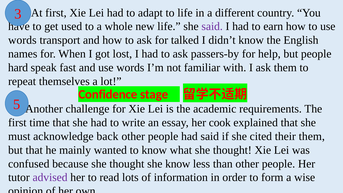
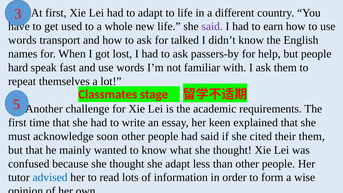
Confidence: Confidence -> Classmates (108, 94)
cook: cook -> keen (220, 123)
back: back -> soon (107, 136)
she know: know -> adapt (178, 164)
advised colour: purple -> blue (50, 177)
